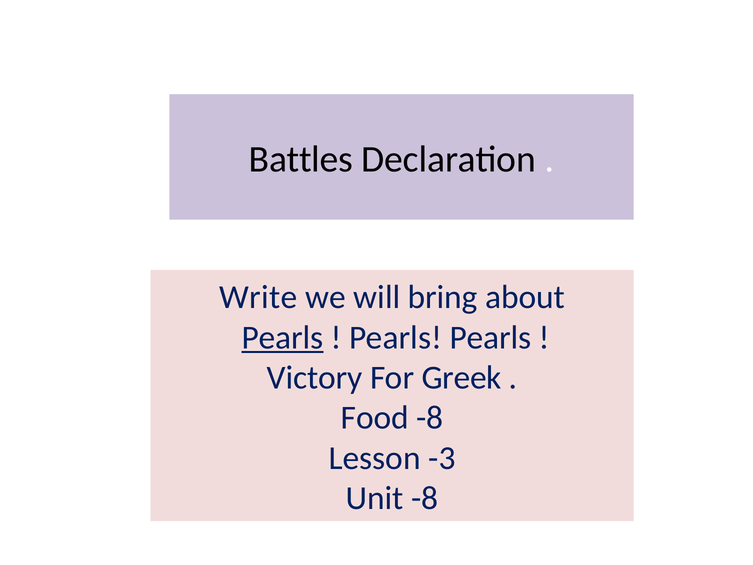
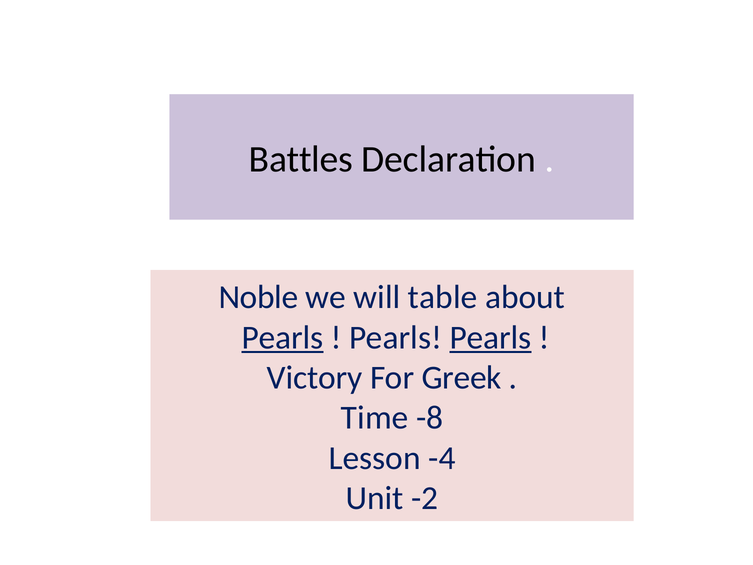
Write: Write -> Noble (258, 297)
bring: bring -> table (443, 297)
Pearls underline: none -> present (491, 337)
Food: Food -> Time (375, 418)
-3: -3 -> -4 (442, 458)
Unit -8: -8 -> -2 (425, 498)
